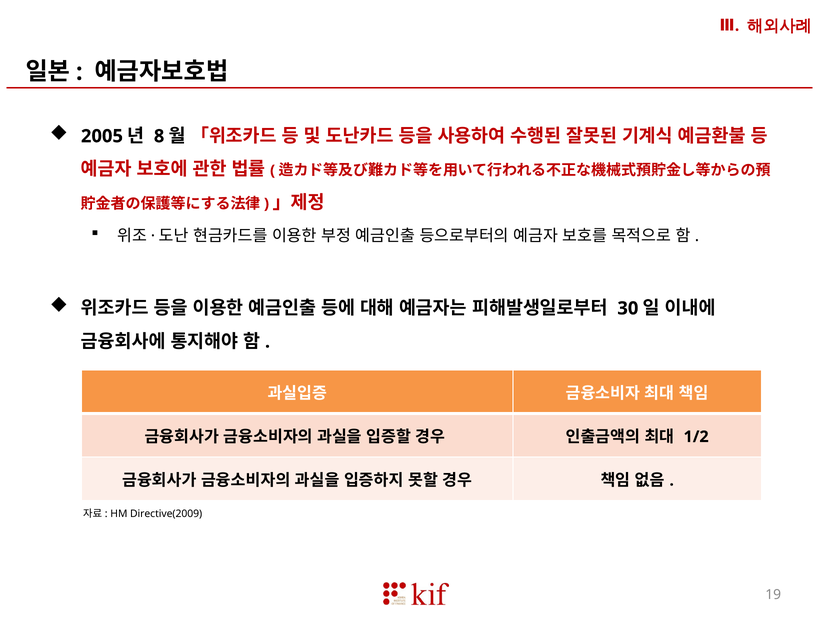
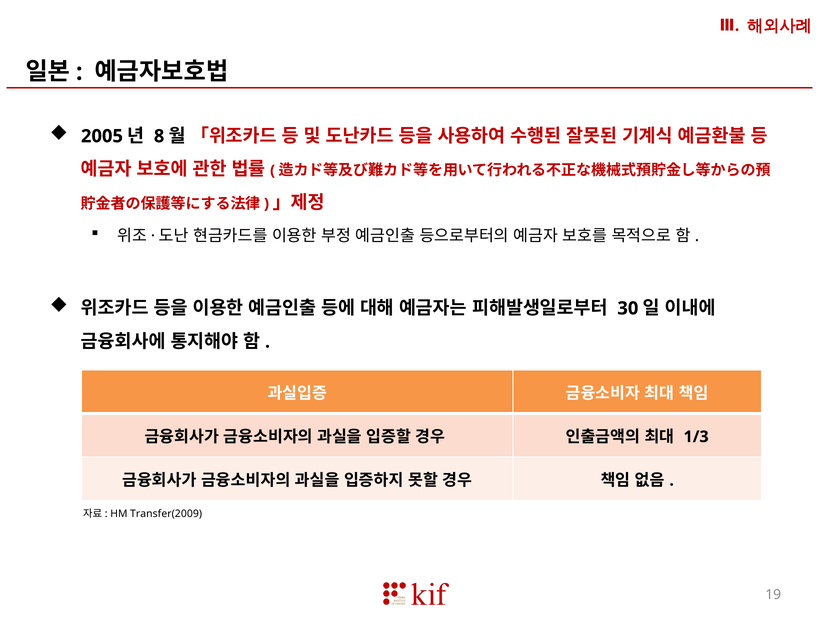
1/2: 1/2 -> 1/3 (696, 437)
Directive(2009: Directive(2009 -> Transfer(2009 (166, 514)
